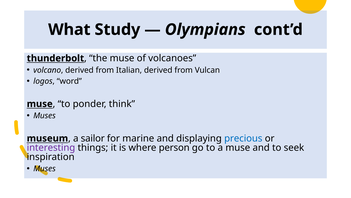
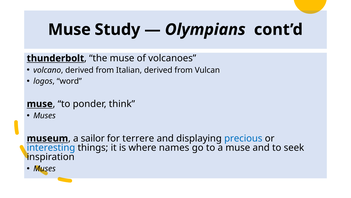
What: What -> Muse (69, 29)
marine: marine -> terrere (138, 138)
interesting colour: purple -> blue (51, 147)
person: person -> names (174, 147)
